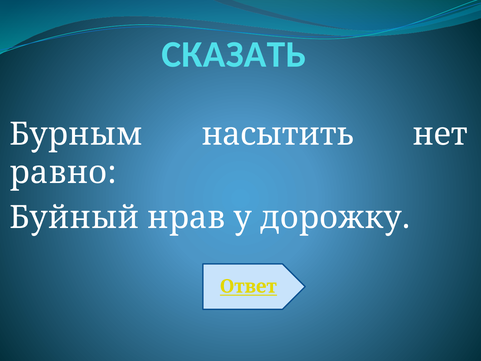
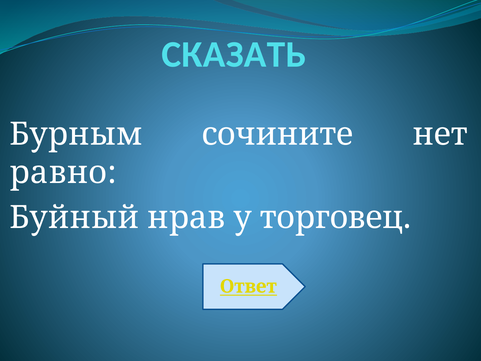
насытить: насытить -> сочините (278, 134)
дорожку: дорожку -> торговец (335, 217)
